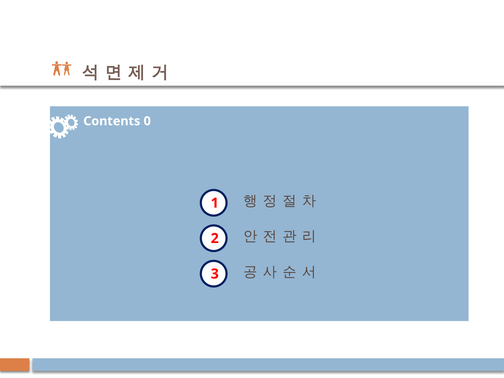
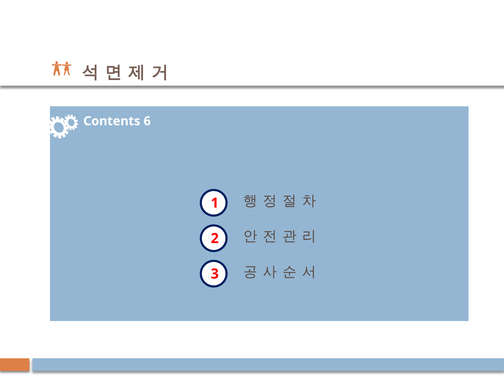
0: 0 -> 6 (147, 121)
